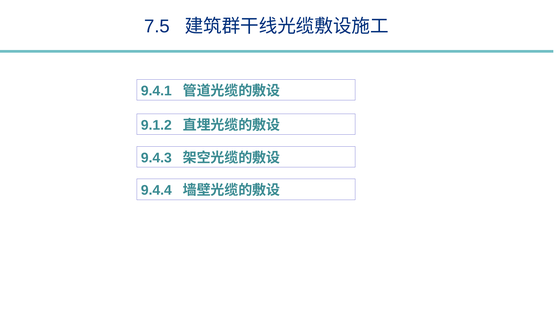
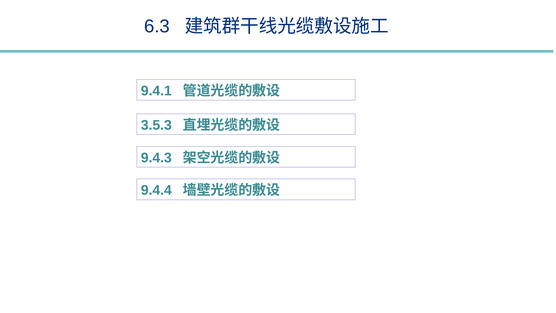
7.5: 7.5 -> 6.3 (157, 26)
9.1.2: 9.1.2 -> 3.5.3 (156, 125)
